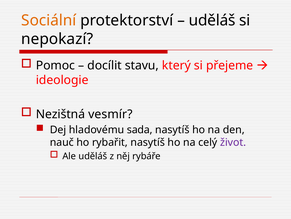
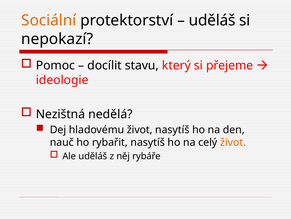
vesmír: vesmír -> nedělá (110, 114)
hladovému sada: sada -> život (140, 129)
život colour: purple -> orange (233, 142)
